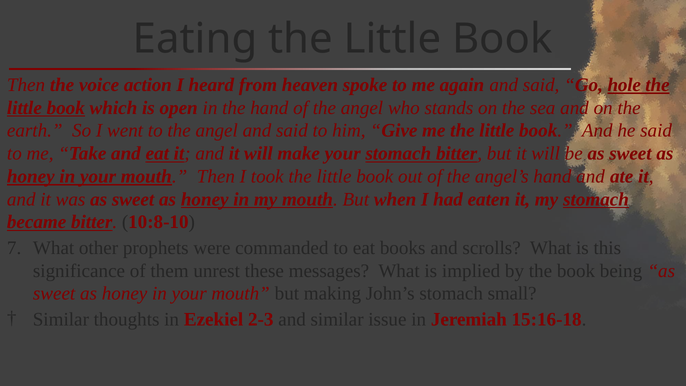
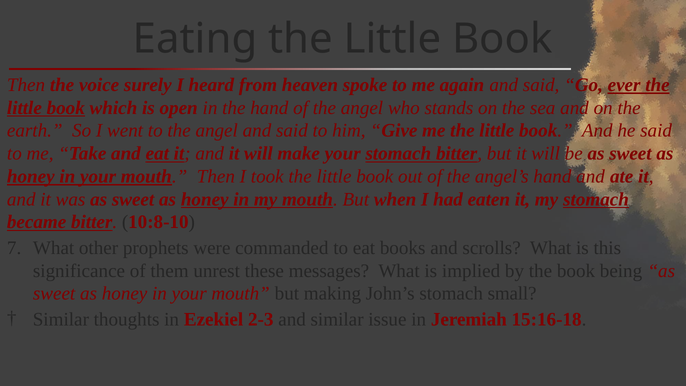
action: action -> surely (148, 85)
hole: hole -> ever (624, 85)
